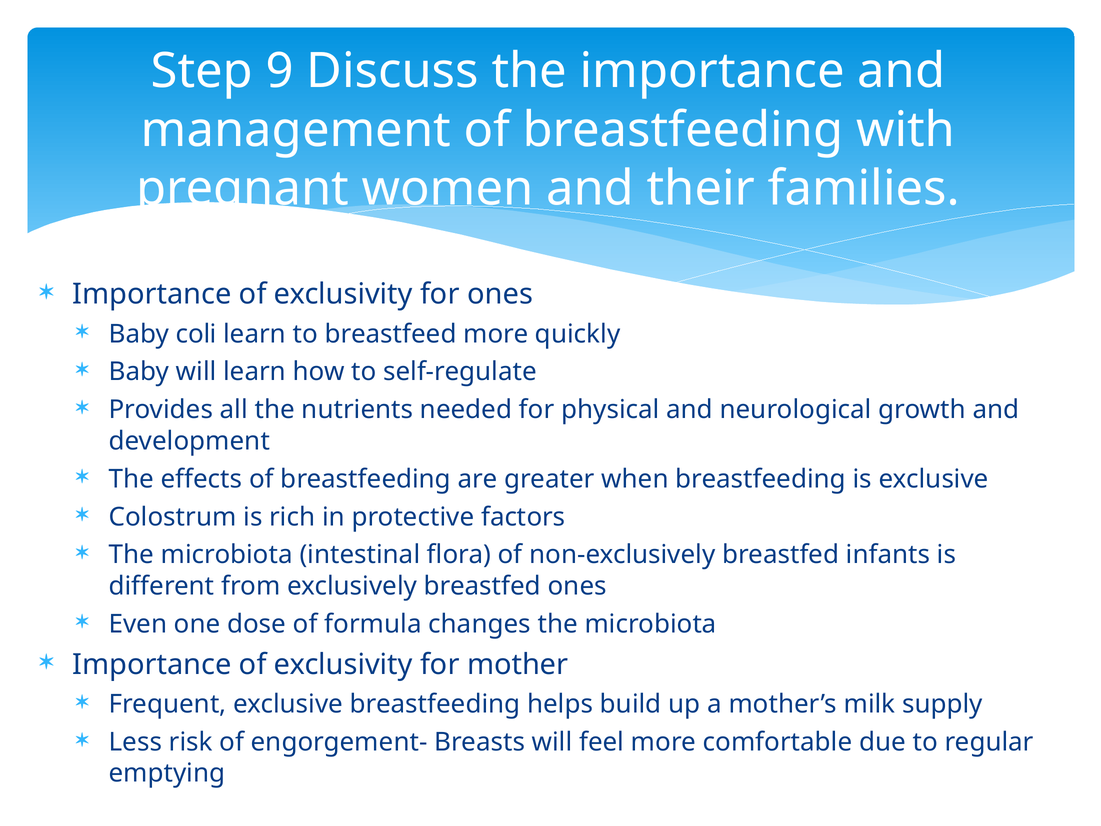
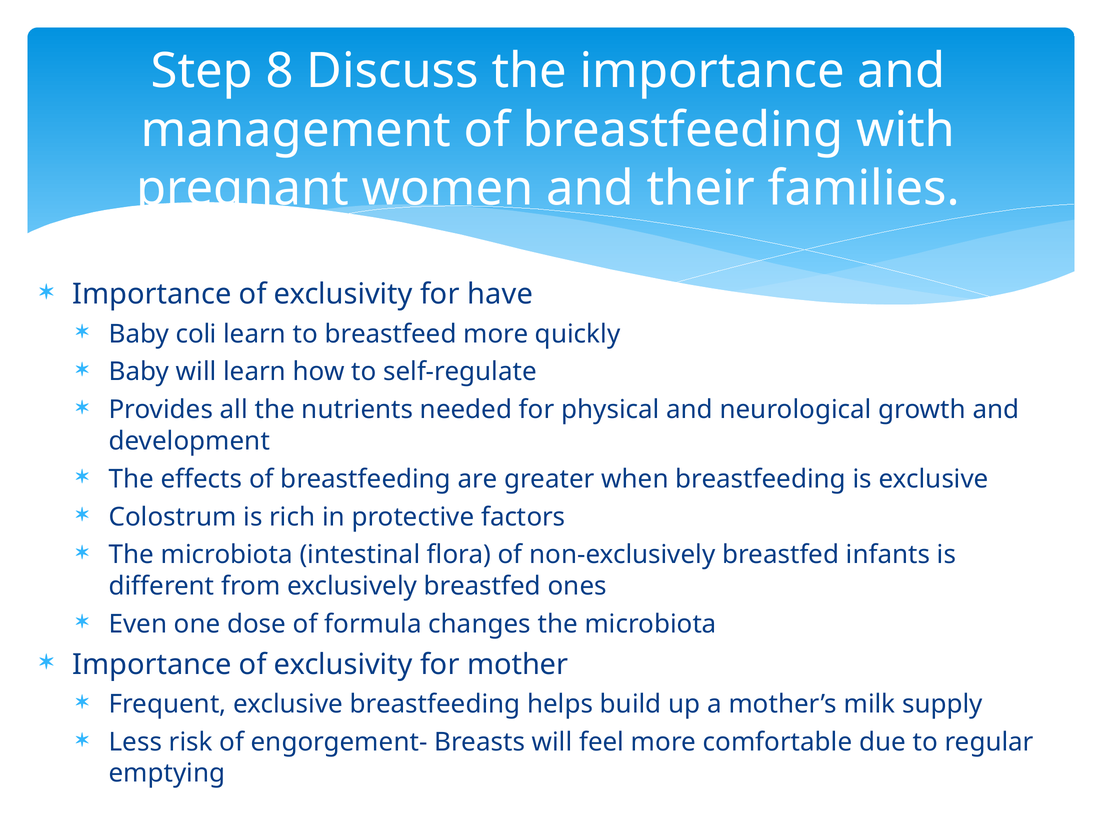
9: 9 -> 8 (280, 71)
for ones: ones -> have (500, 294)
